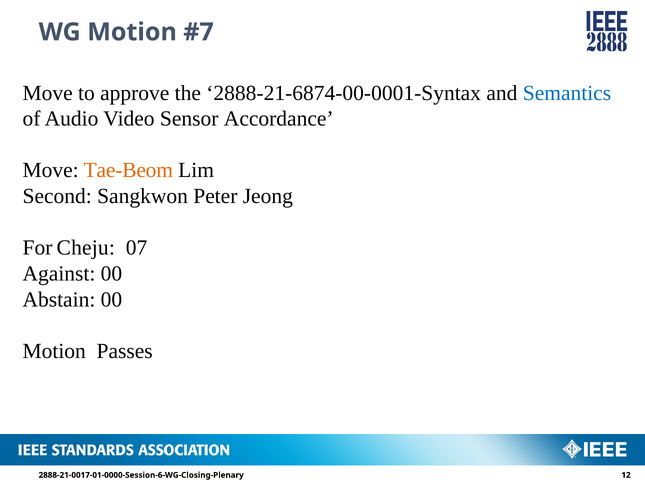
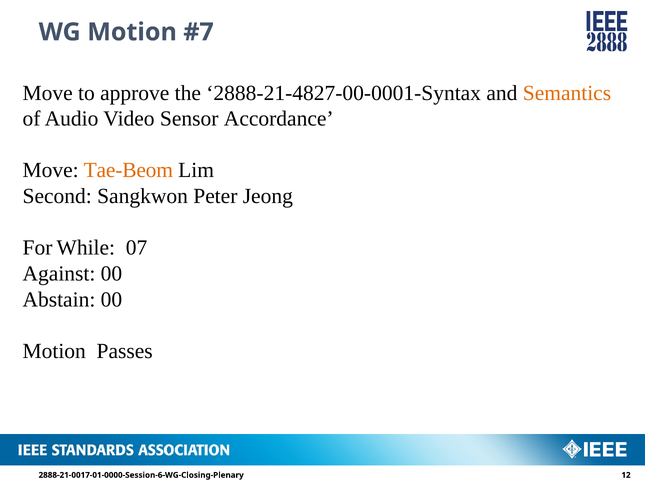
2888-21-6874-00-0001-Syntax: 2888-21-6874-00-0001-Syntax -> 2888-21-4827-00-0001-Syntax (344, 93)
Semantics colour: blue -> orange (567, 93)
Cheju: Cheju -> While (86, 248)
